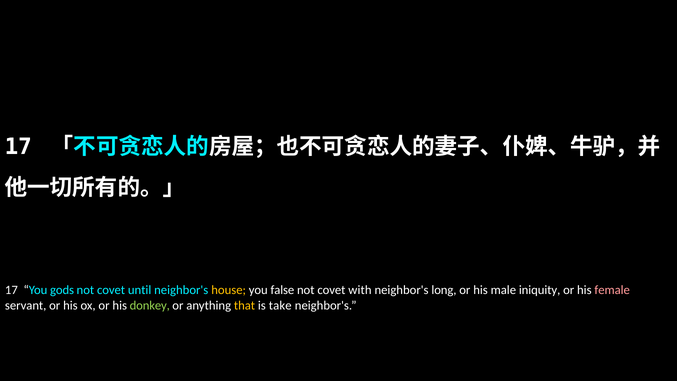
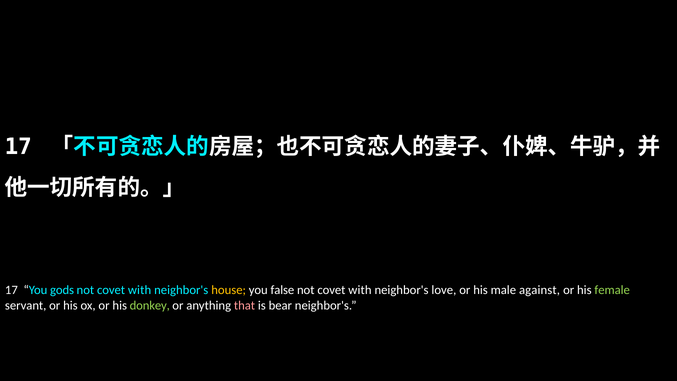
until: until -> with (140, 290)
long: long -> love (444, 290)
iniquity: iniquity -> against (539, 290)
female colour: pink -> light green (612, 290)
that colour: yellow -> pink (245, 305)
take: take -> bear (280, 305)
